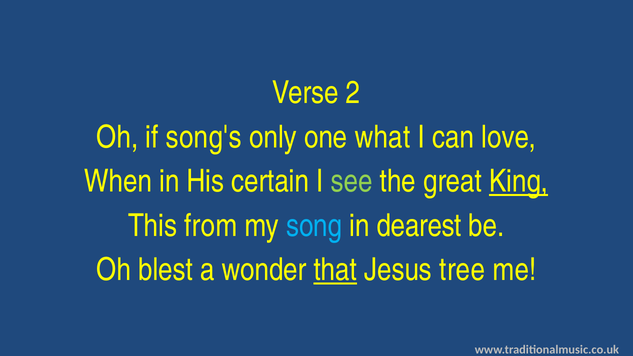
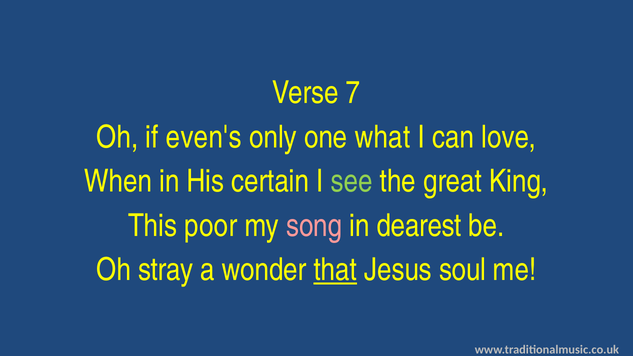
2: 2 -> 7 (353, 93)
song's: song's -> even's (204, 137)
King underline: present -> none (519, 181)
from: from -> poor (211, 226)
song colour: light blue -> pink (314, 226)
blest: blest -> stray (166, 270)
tree: tree -> soul (463, 270)
